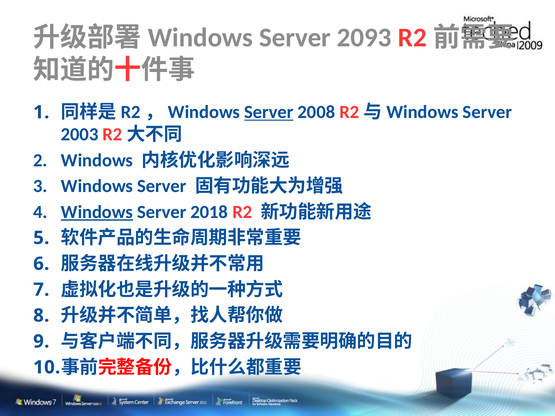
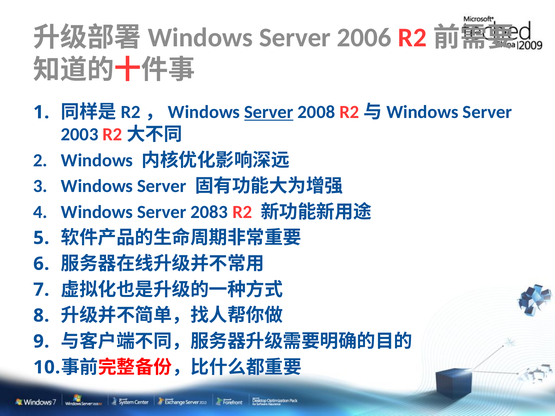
2093: 2093 -> 2006 (364, 37)
Windows underline: present -> none (97, 212)
2018: 2018 -> 2083 (209, 212)
